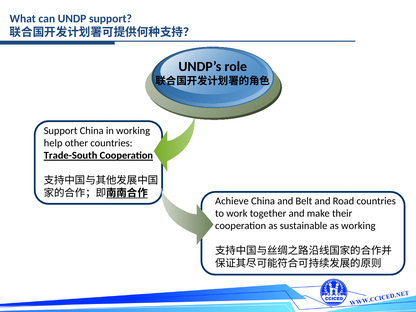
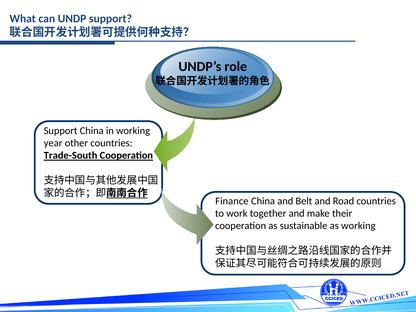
help: help -> year (53, 143)
Achieve: Achieve -> Finance (232, 201)
